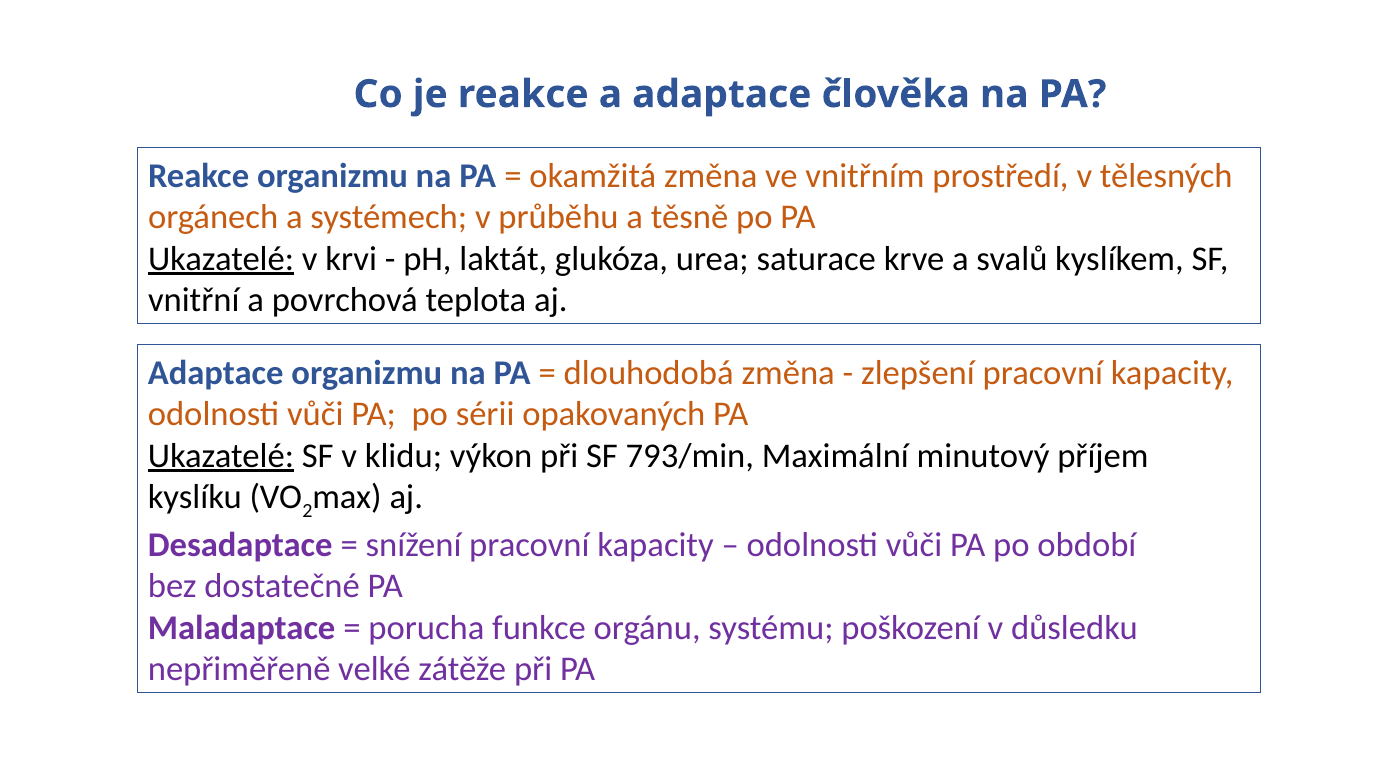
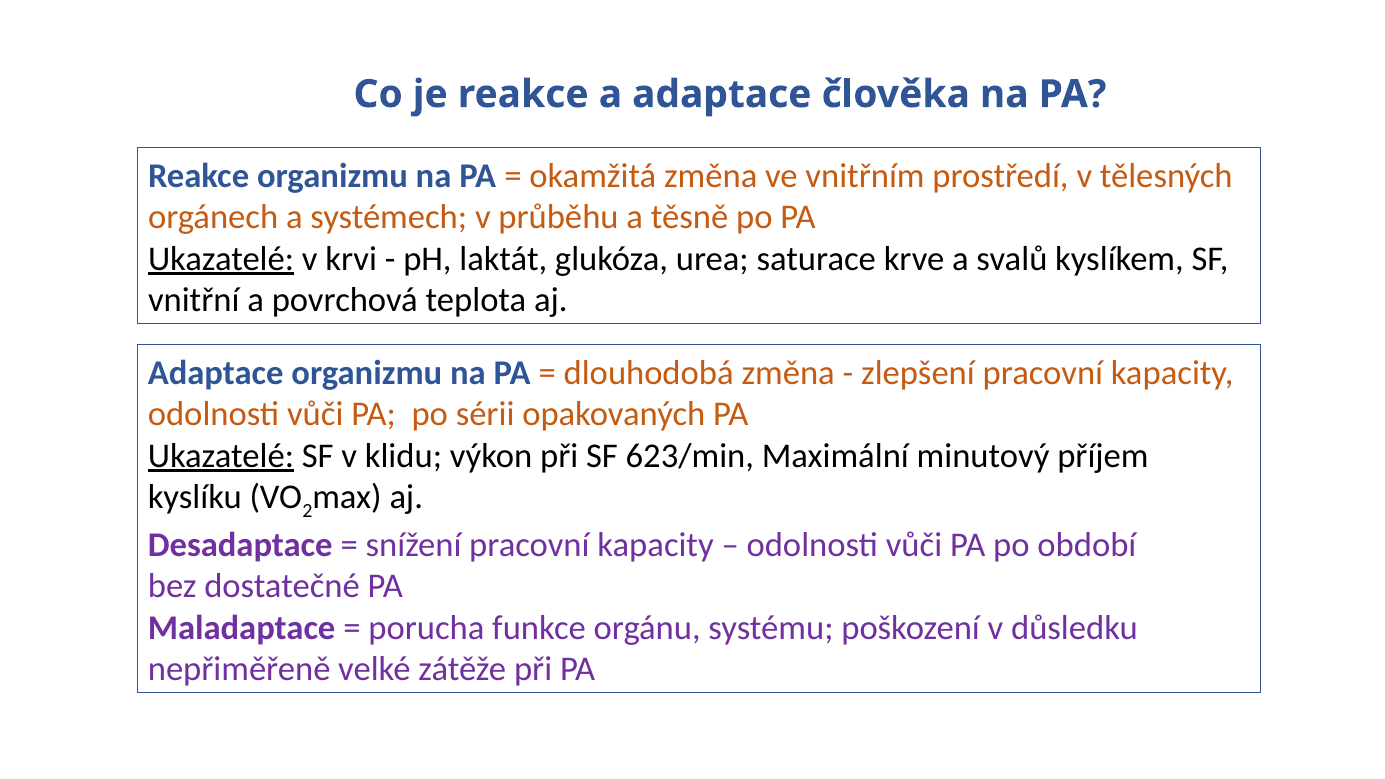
793/min: 793/min -> 623/min (690, 456)
